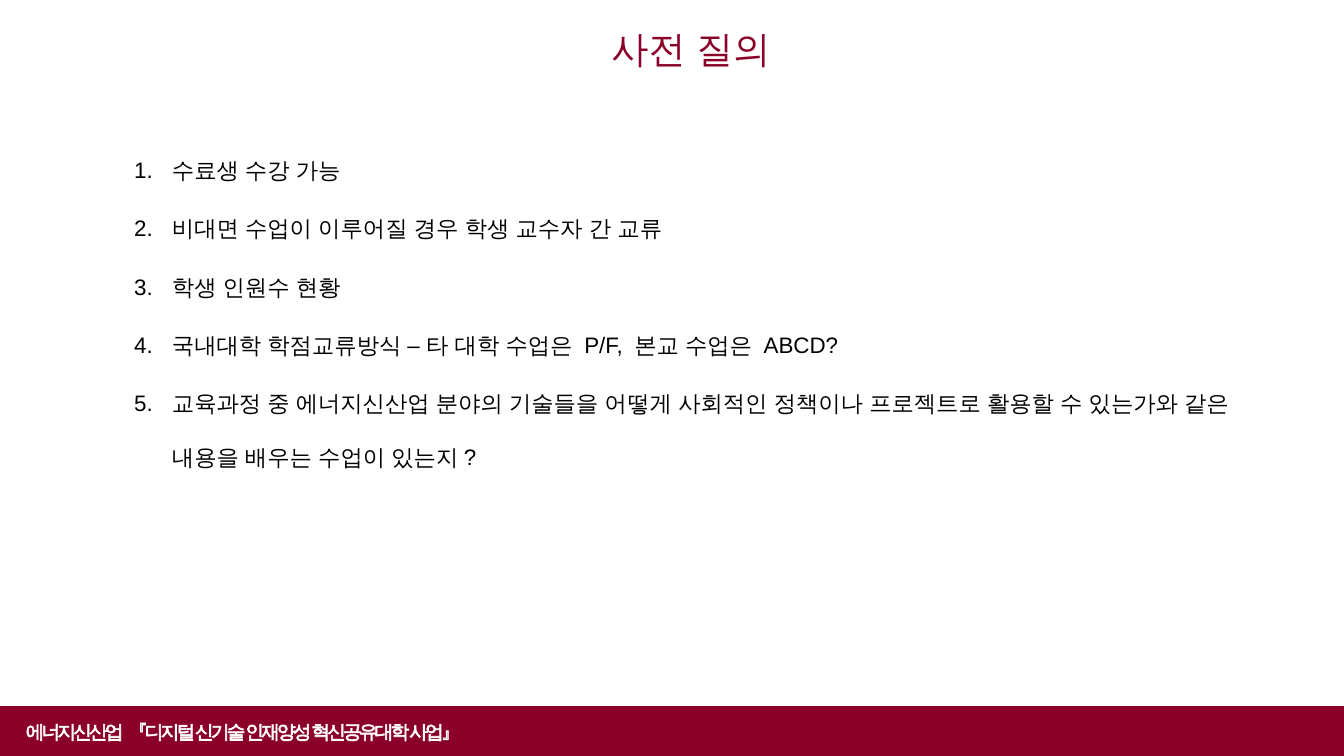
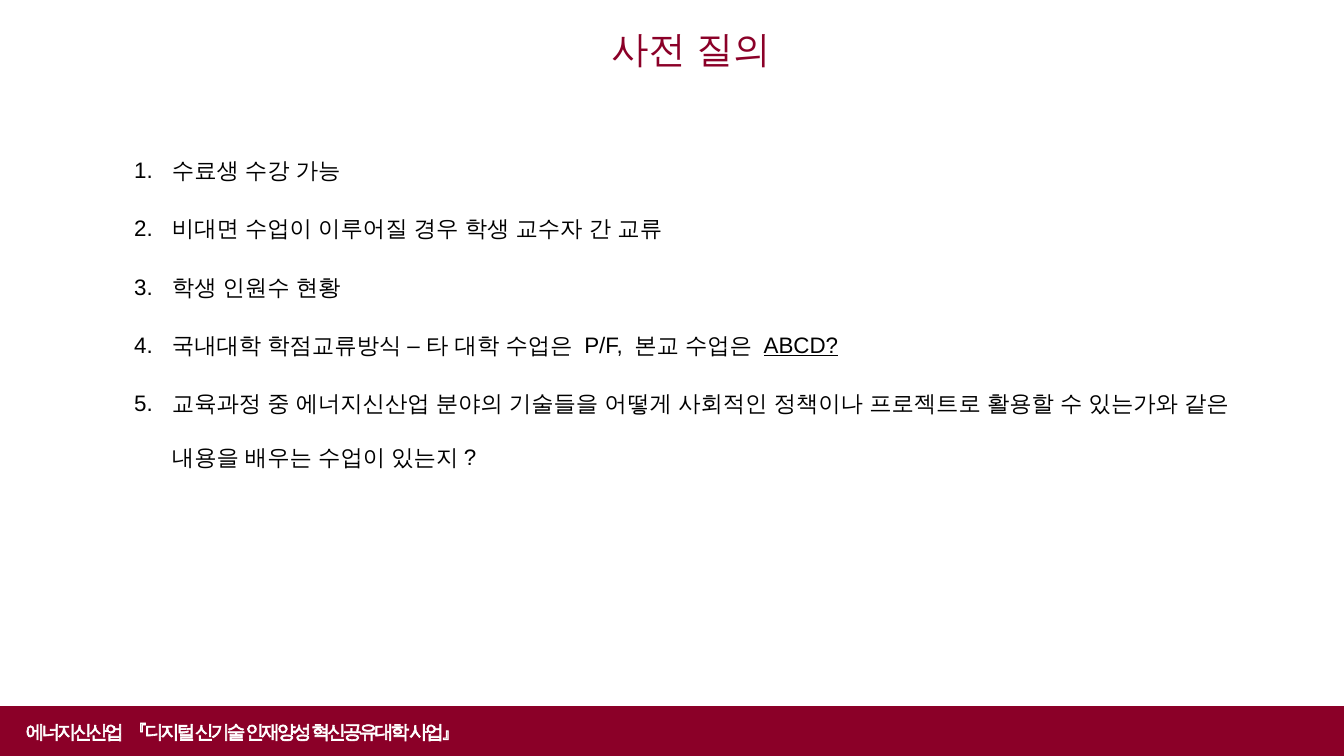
ABCD underline: none -> present (801, 346)
